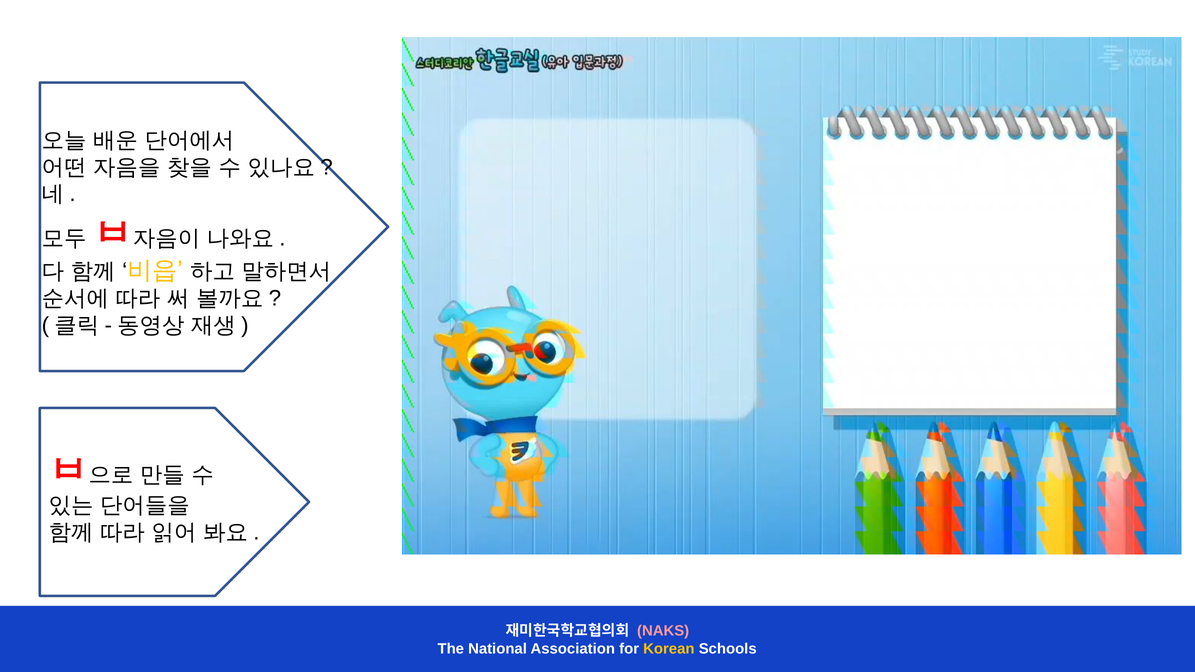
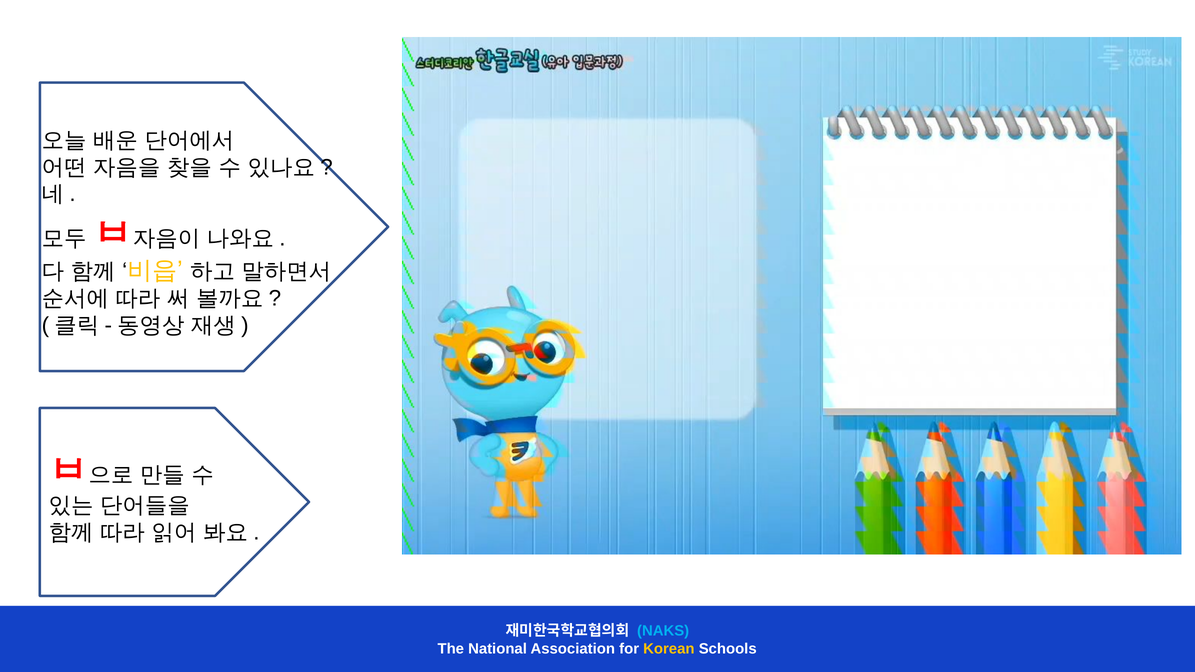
NAKS colour: pink -> light blue (663, 631)
